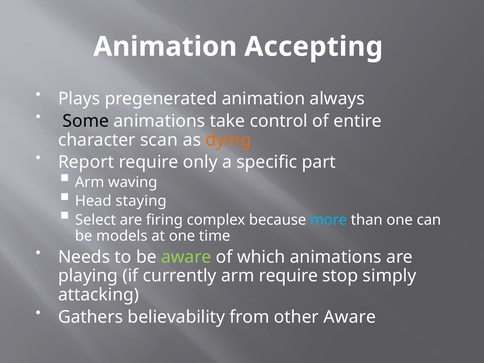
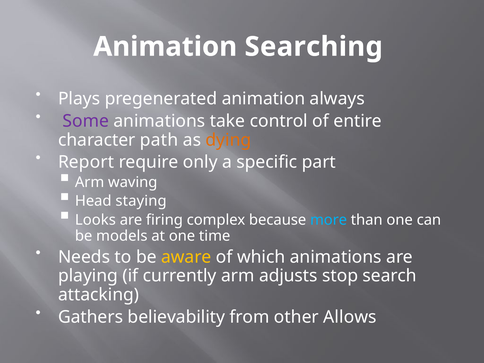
Accepting: Accepting -> Searching (314, 47)
Some colour: black -> purple (86, 121)
scan: scan -> path (159, 140)
Select: Select -> Looks (95, 220)
aware colour: light green -> yellow (186, 257)
arm require: require -> adjusts (288, 276)
simply: simply -> search (390, 276)
other Aware: Aware -> Allows (350, 317)
